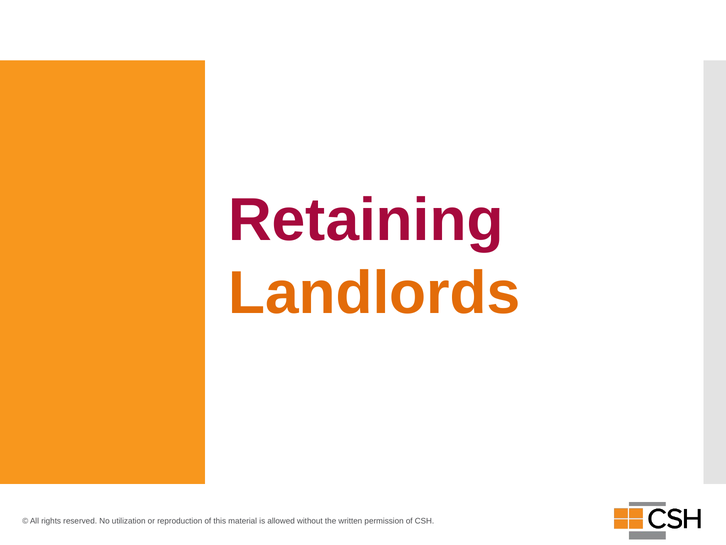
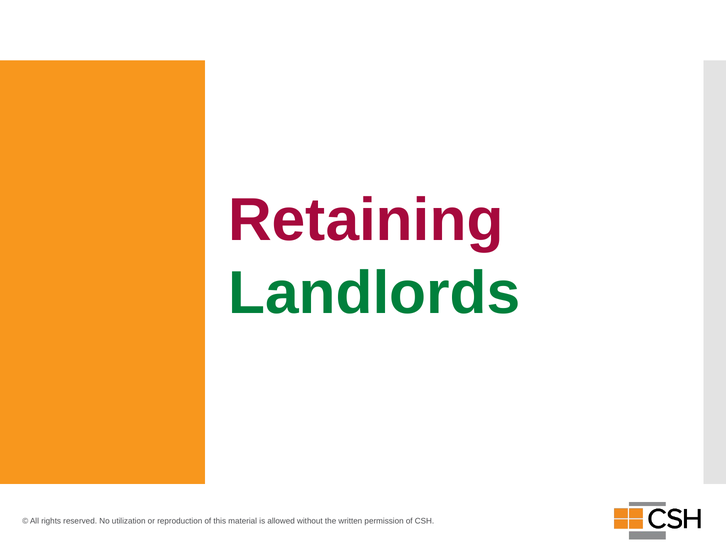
Landlords colour: orange -> green (374, 293)
